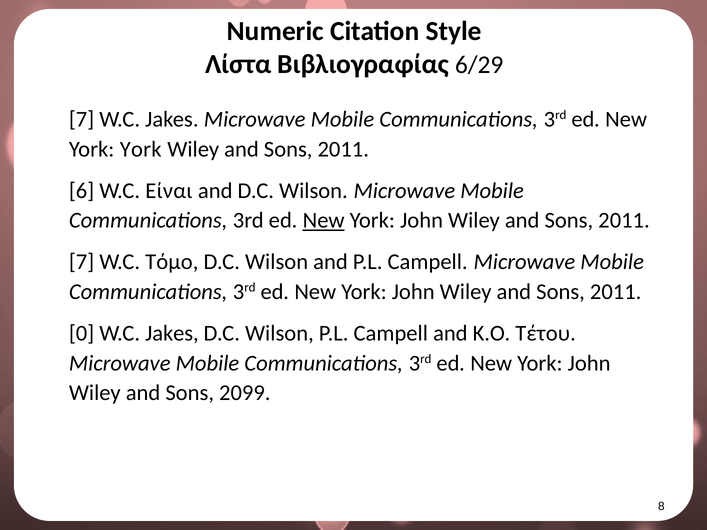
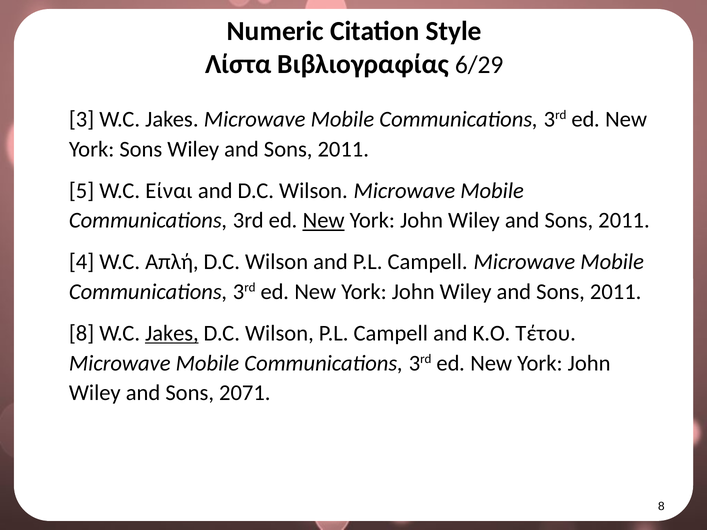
7: 7 -> 3 (82, 119)
York York: York -> Sons (141, 149)
6: 6 -> 5 (82, 191)
7: 7 -> 4 (82, 262)
Τόμο: Τόμο -> Απλή (172, 262)
0: 0 -> 8 (82, 333)
Jakes underline: none -> present (172, 333)
2099: 2099 -> 2071 (245, 393)
